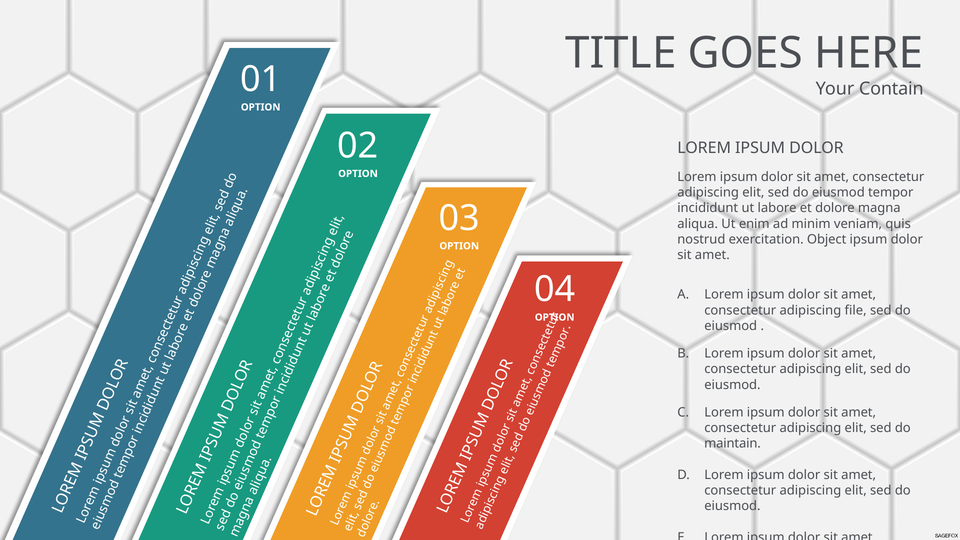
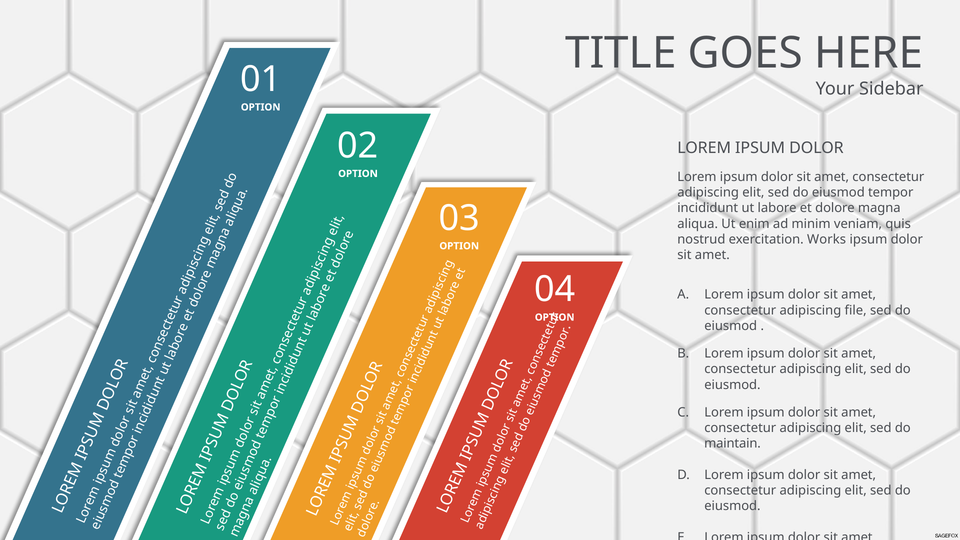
Contain: Contain -> Sidebar (891, 89)
Object: Object -> Works (827, 239)
